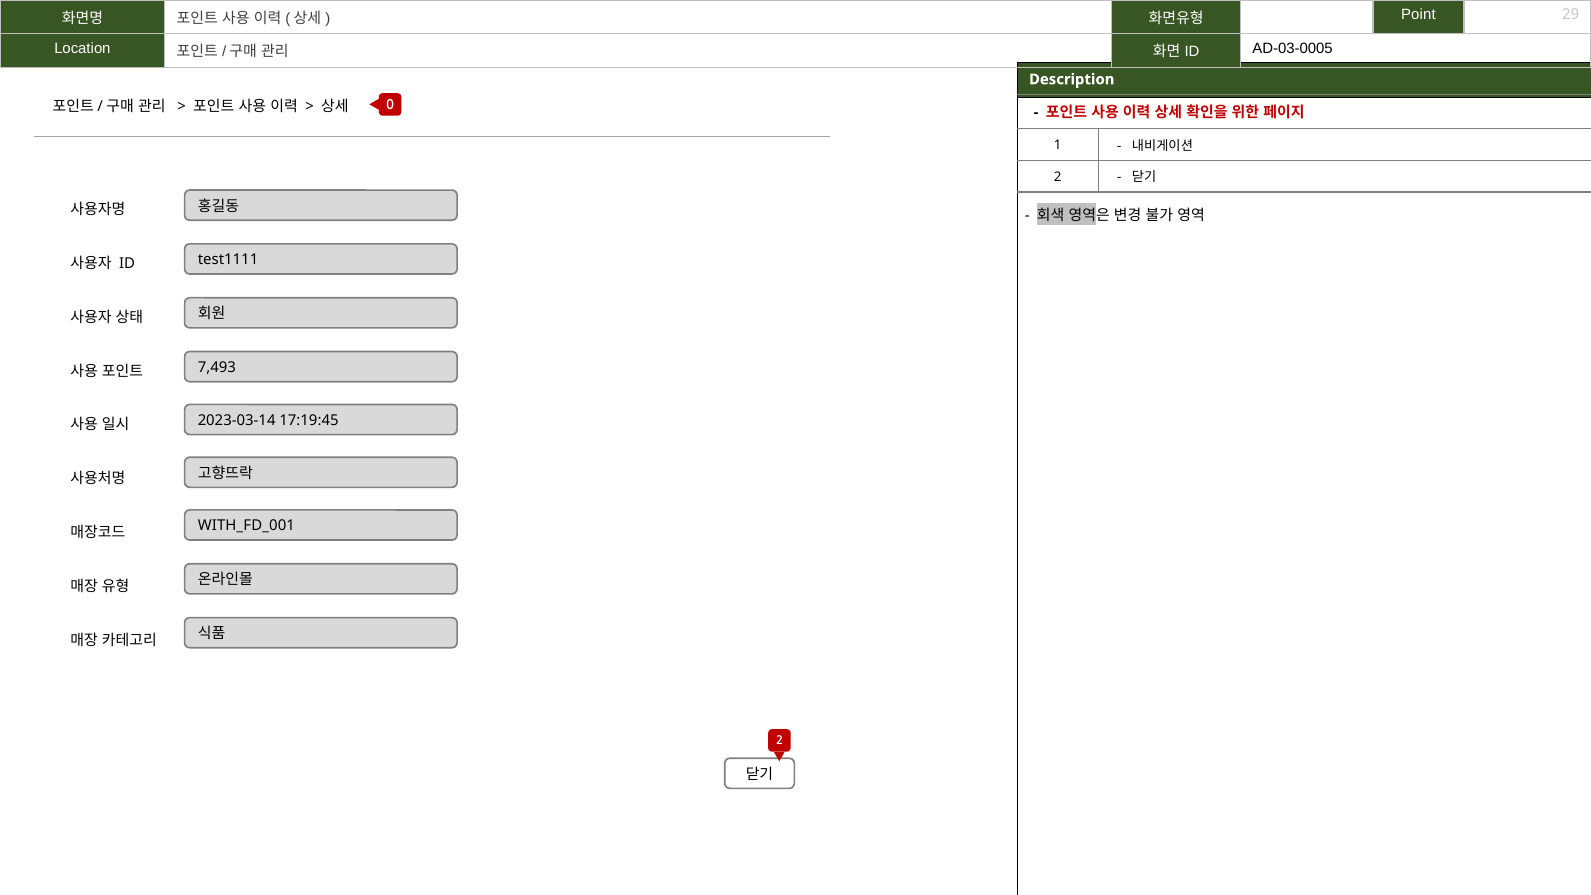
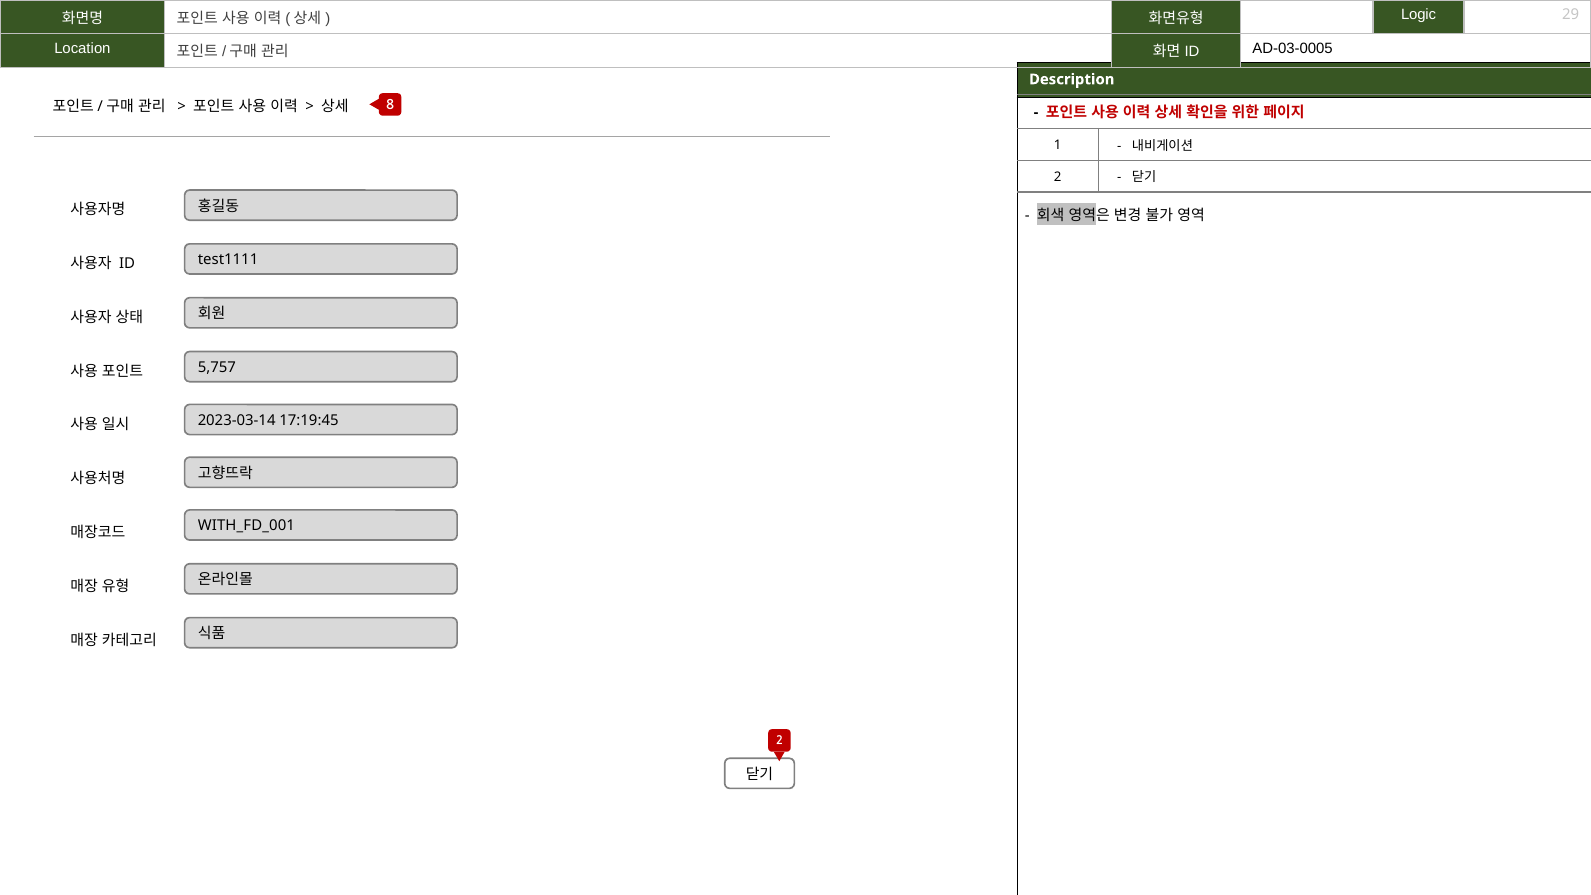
Point: Point -> Logic (1419, 15)
0: 0 -> 8 (390, 105)
7,493: 7,493 -> 5,757 (217, 368)
